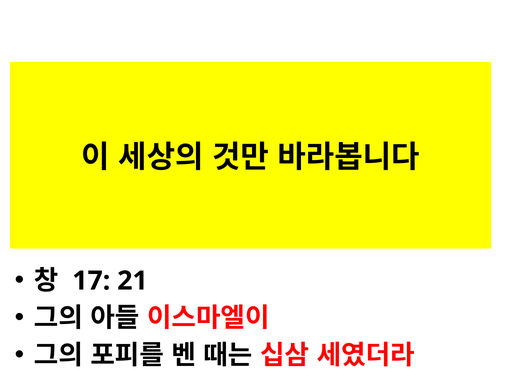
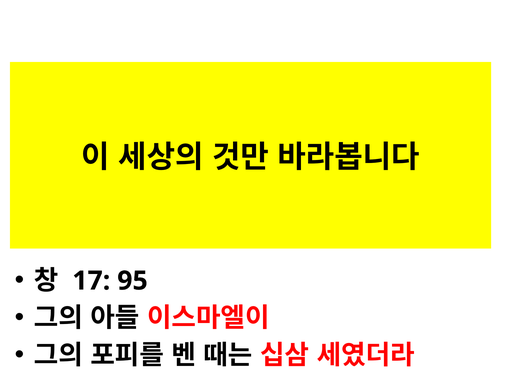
21: 21 -> 95 (132, 281)
